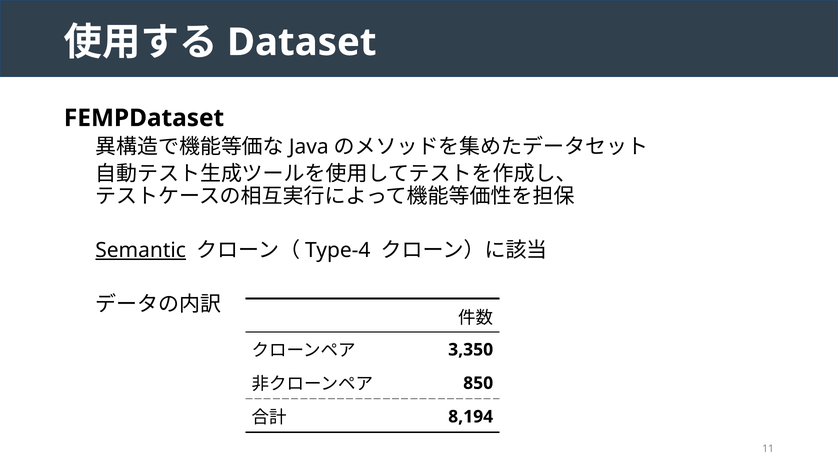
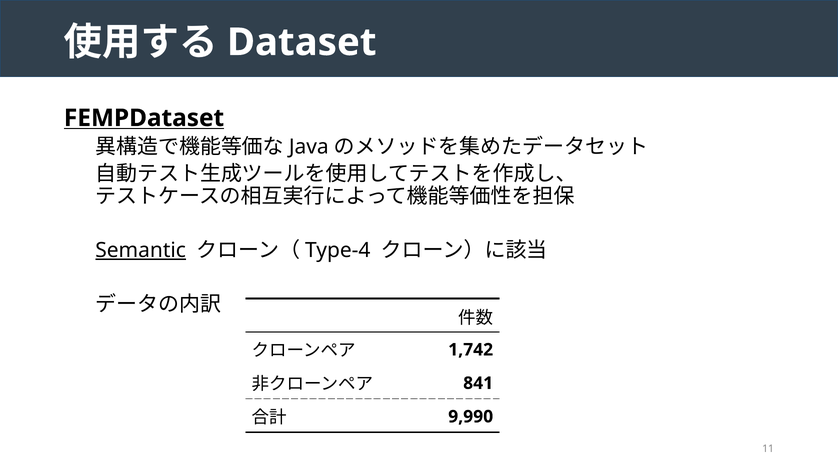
FEMPDataset underline: none -> present (144, 118)
3,350: 3,350 -> 1,742 (471, 350)
850: 850 -> 841 (478, 383)
8,194: 8,194 -> 9,990 (471, 417)
